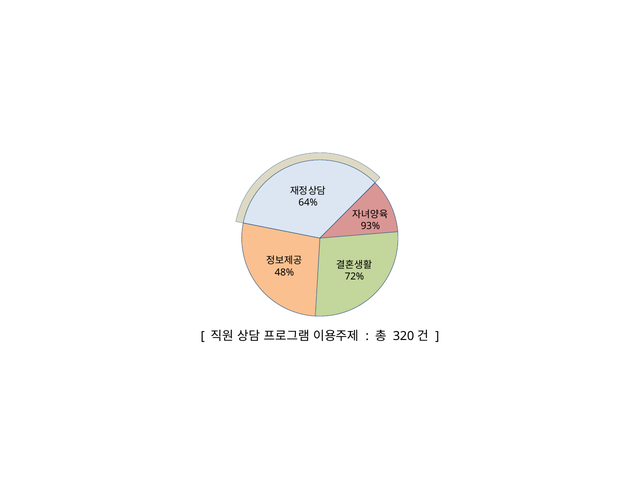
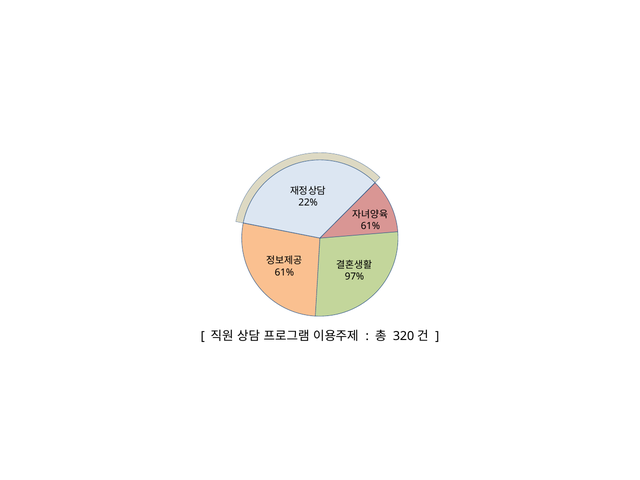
64%: 64% -> 22% (308, 203)
93%: 93% -> 61% (370, 226)
48%: 48% -> 61% (284, 272)
72%: 72% -> 97% (354, 277)
